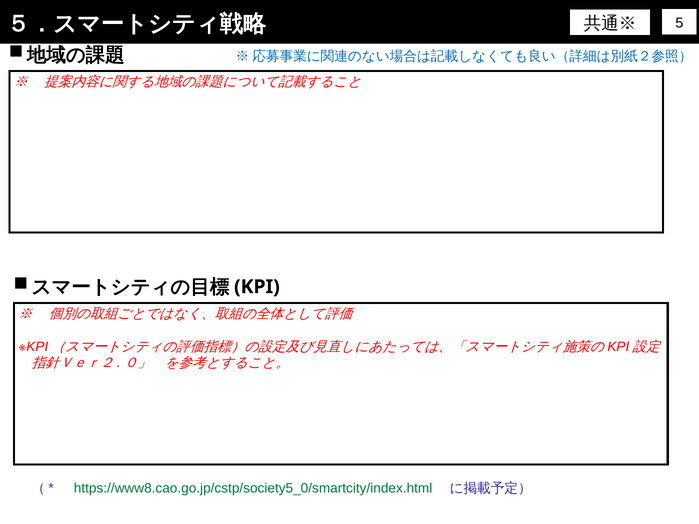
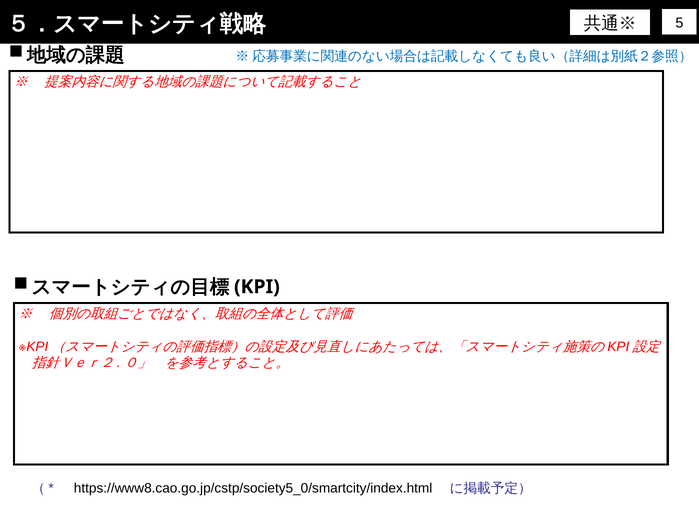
https://www8.cao.go.jp/cstp/society5_0/smartcity/index.html colour: green -> black (253, 489)
